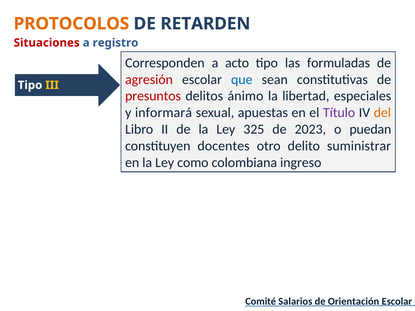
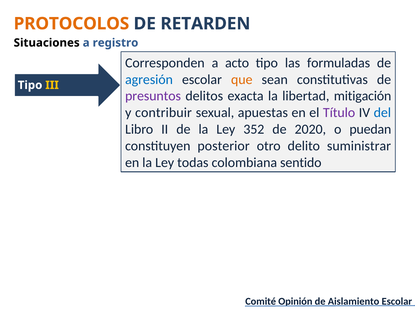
Situaciones colour: red -> black (47, 43)
agresión colour: red -> blue (149, 80)
que colour: blue -> orange (242, 80)
presuntos colour: red -> purple (153, 96)
ánimo: ánimo -> exacta (246, 96)
especiales: especiales -> mitigación (363, 96)
informará: informará -> contribuir (163, 113)
del colour: orange -> blue (382, 113)
325: 325 -> 352 (254, 129)
2023: 2023 -> 2020 (310, 129)
docentes: docentes -> posterior (224, 146)
como: como -> todas (193, 163)
ingreso: ingreso -> sentido (301, 163)
Salarios: Salarios -> Opinión (295, 302)
Orientación: Orientación -> Aislamiento (354, 302)
